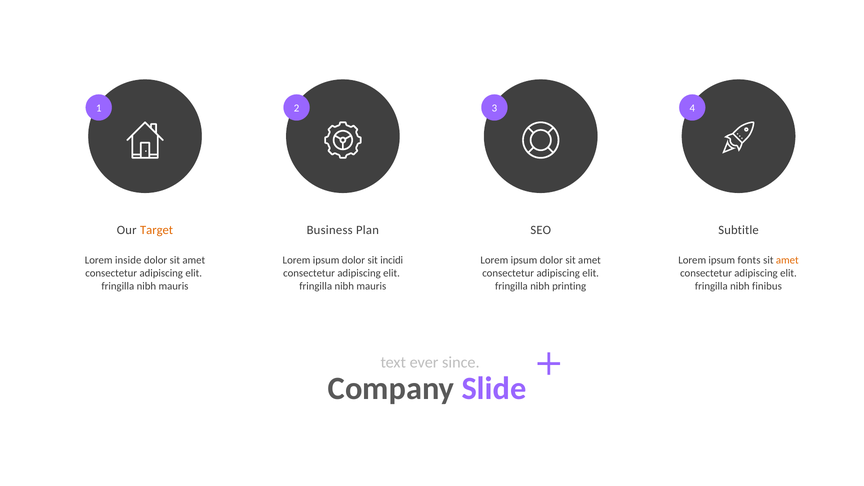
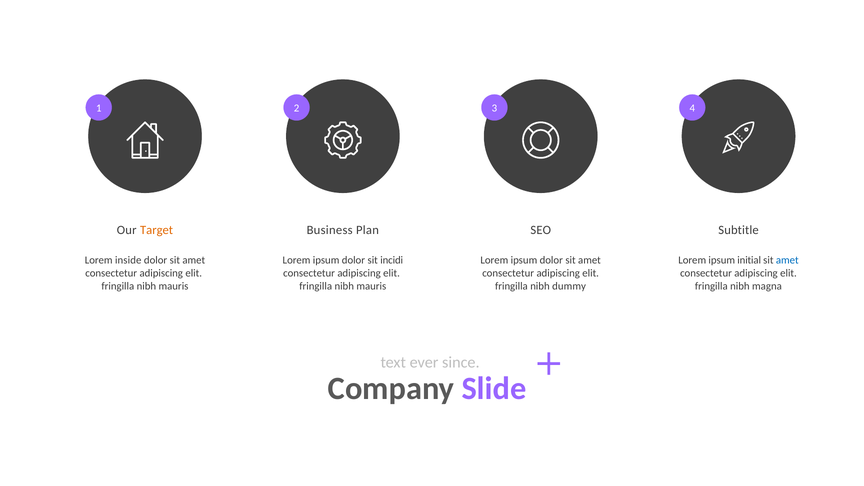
fonts: fonts -> initial (749, 260)
amet colour: orange -> blue (787, 260)
printing: printing -> dummy (569, 286)
finibus: finibus -> magna (767, 286)
